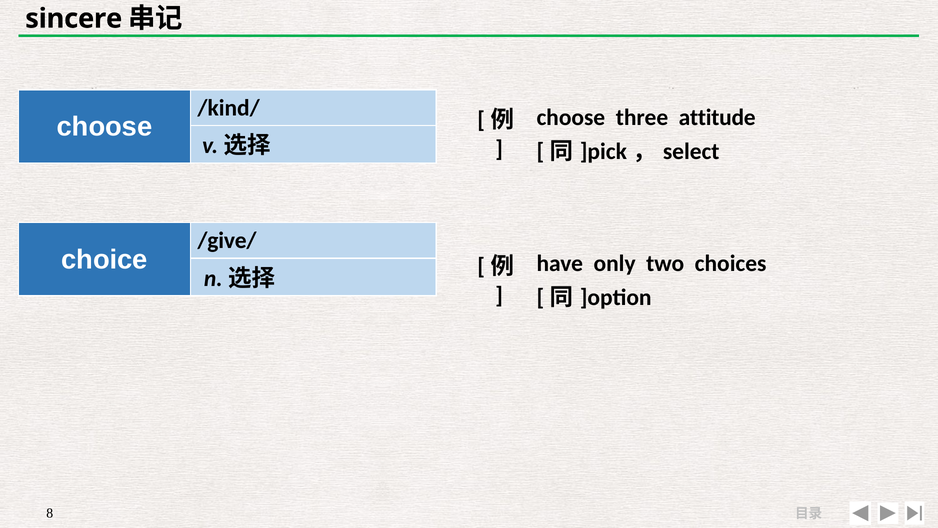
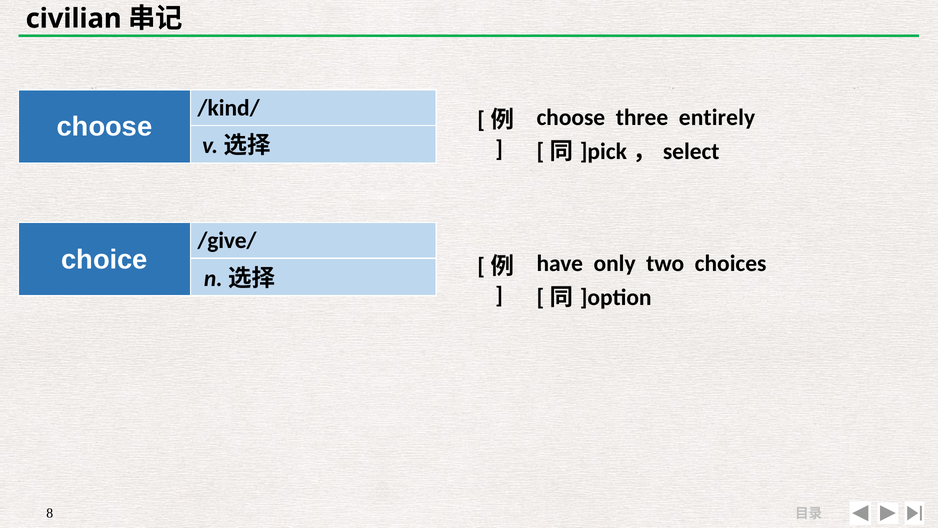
sincere: sincere -> civilian (74, 19)
attitude: attitude -> entirely (717, 117)
